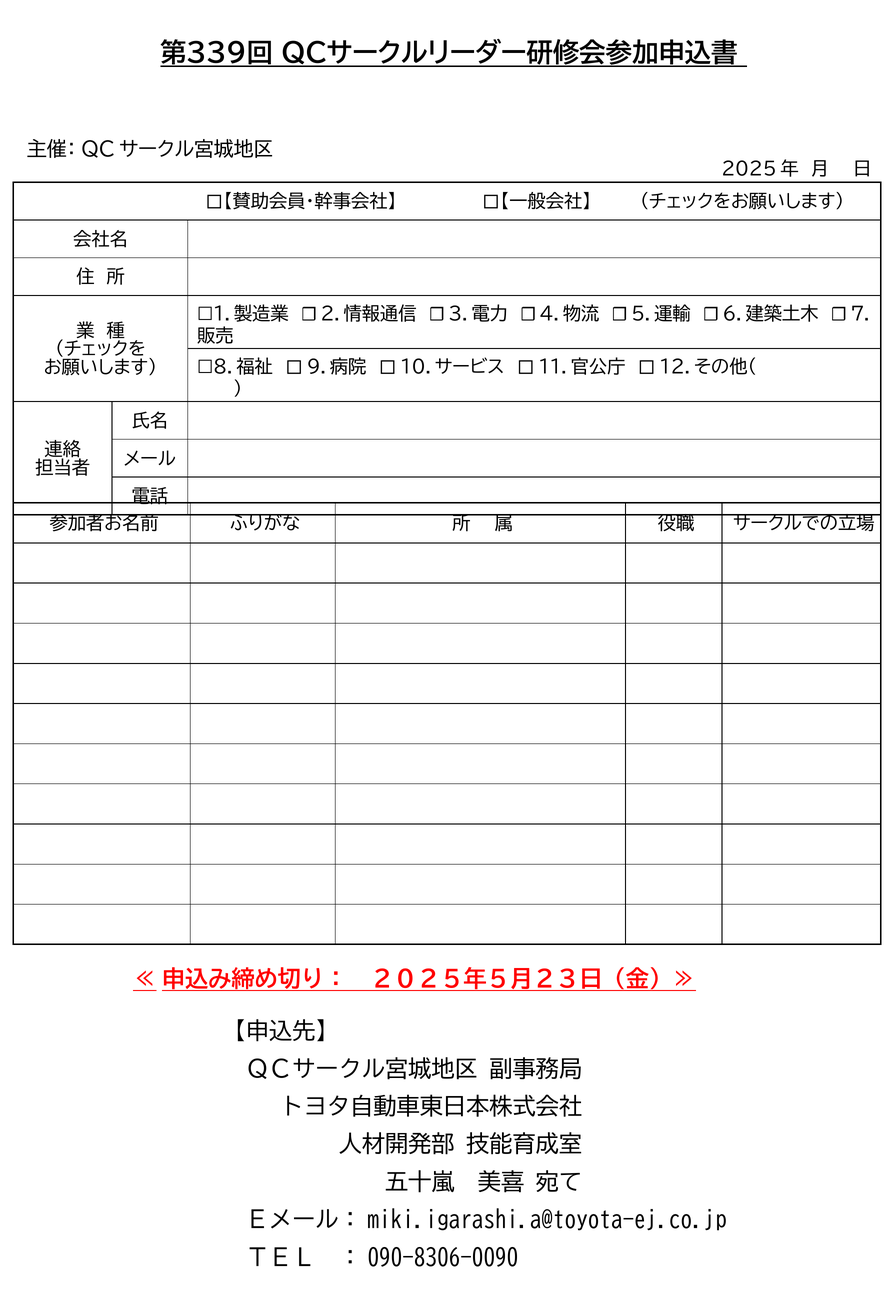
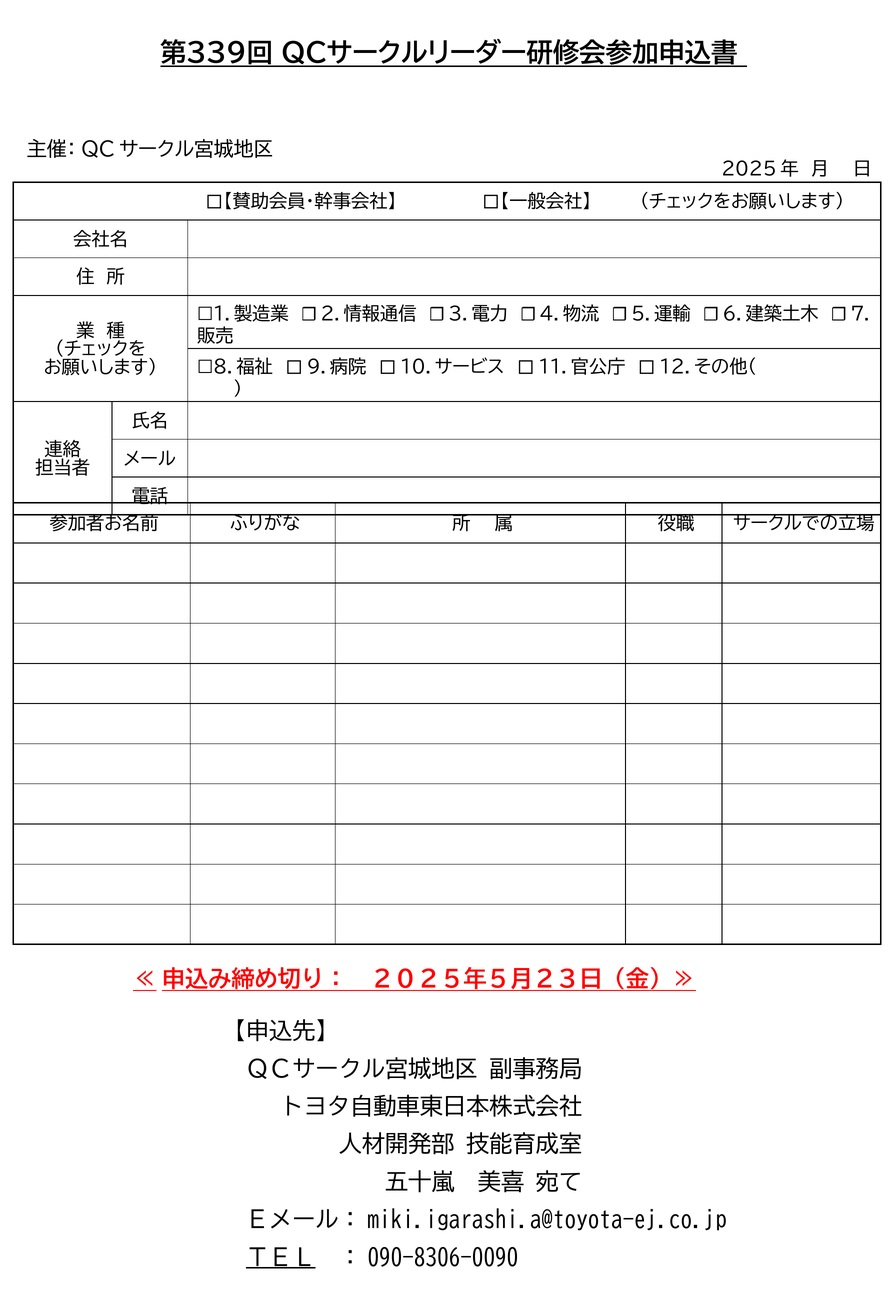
ＴＥＬ underline: none -> present (281, 1259)
